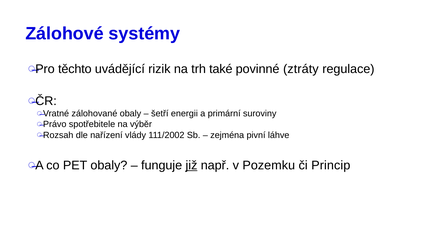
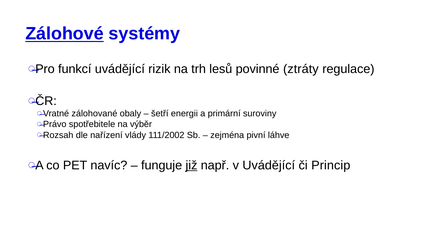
Zálohové underline: none -> present (65, 34)
těchto: těchto -> funkcí (75, 69)
také: také -> lesů (221, 69)
PET obaly: obaly -> navíc (109, 166)
v Pozemku: Pozemku -> Uvádějící (269, 166)
